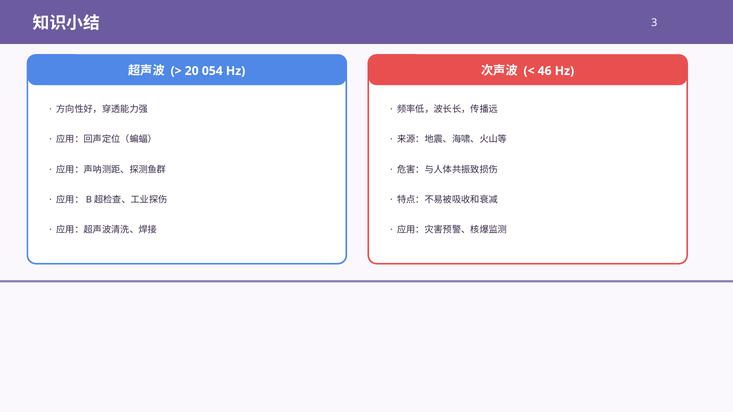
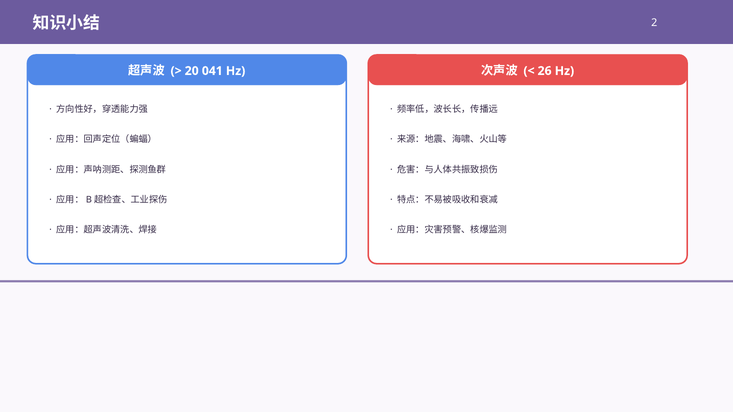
3: 3 -> 2 (654, 23)
054: 054 -> 041 (212, 71)
46: 46 -> 26 (545, 71)
